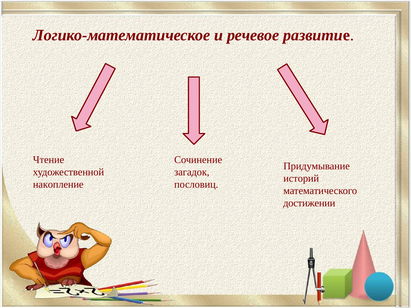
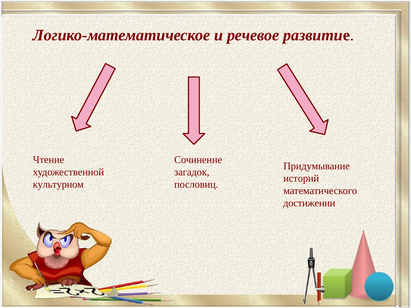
накопление: накопление -> культурном (58, 184)
